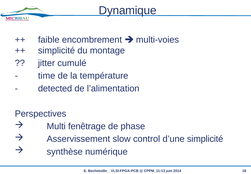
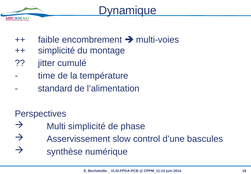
detected: detected -> standard (55, 88)
Multi fenêtrage: fenêtrage -> simplicité (87, 126)
d’une simplicité: simplicité -> bascules (205, 139)
